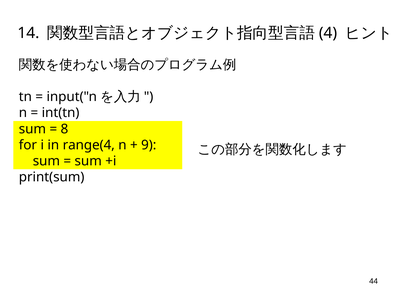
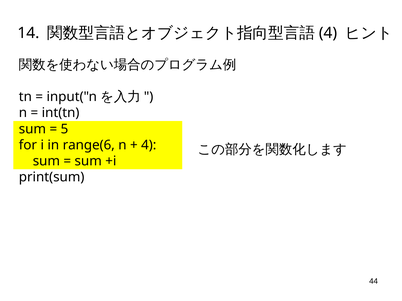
8: 8 -> 5 (64, 129)
range(4: range(4 -> range(6 (89, 145)
9: 9 -> 4 (149, 145)
